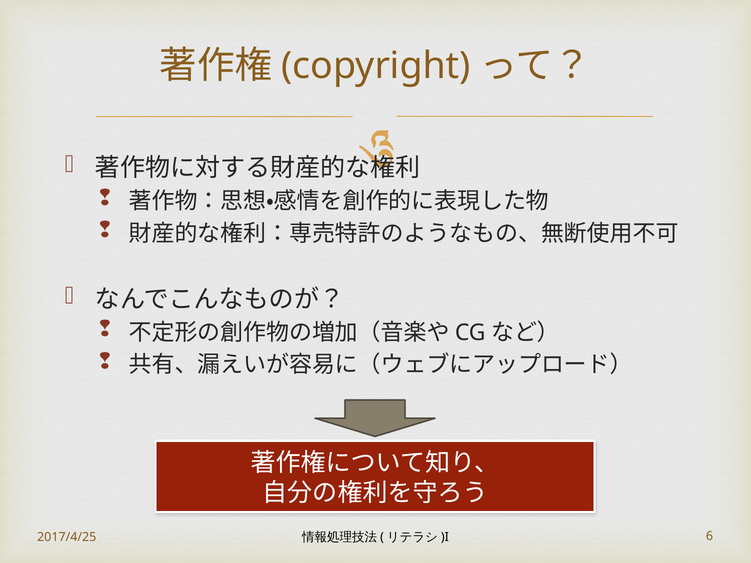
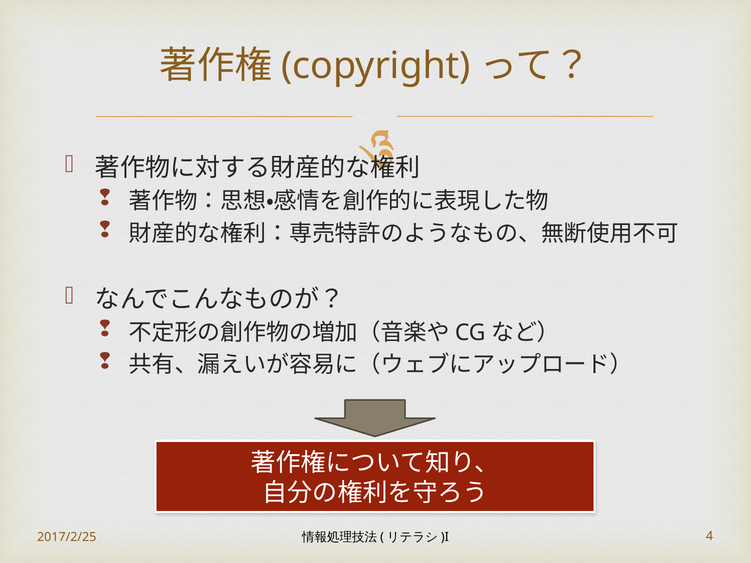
2017/4/25: 2017/4/25 -> 2017/2/25 (67, 538)
6: 6 -> 4 (709, 537)
